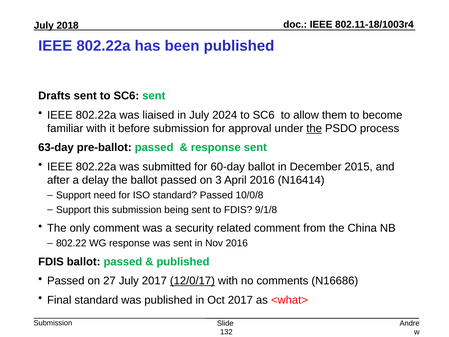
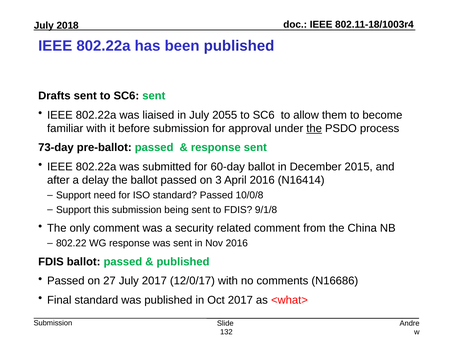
2024: 2024 -> 2055 (225, 115)
63-day: 63-day -> 73-day (56, 147)
12/0/17 underline: present -> none (192, 281)
